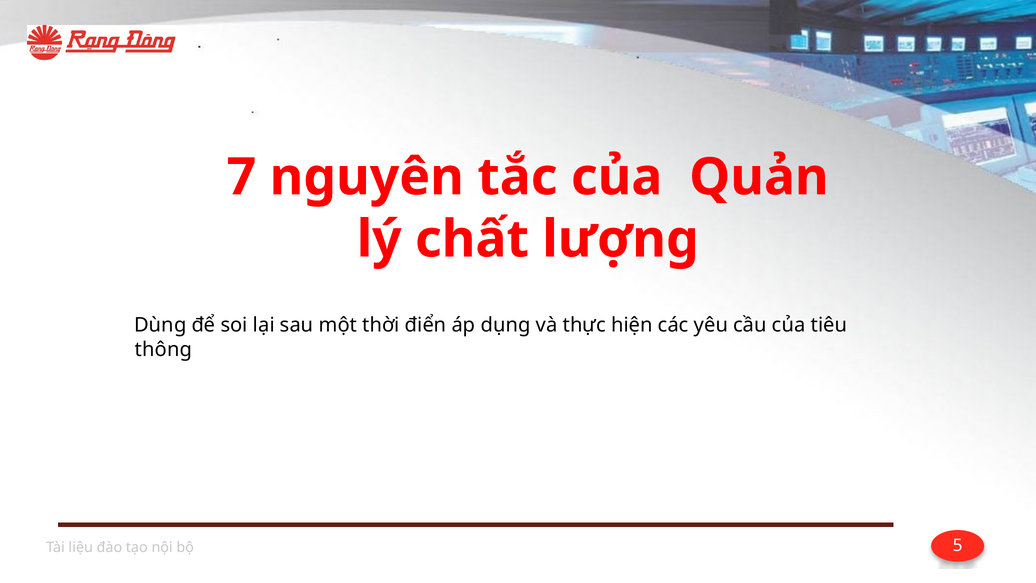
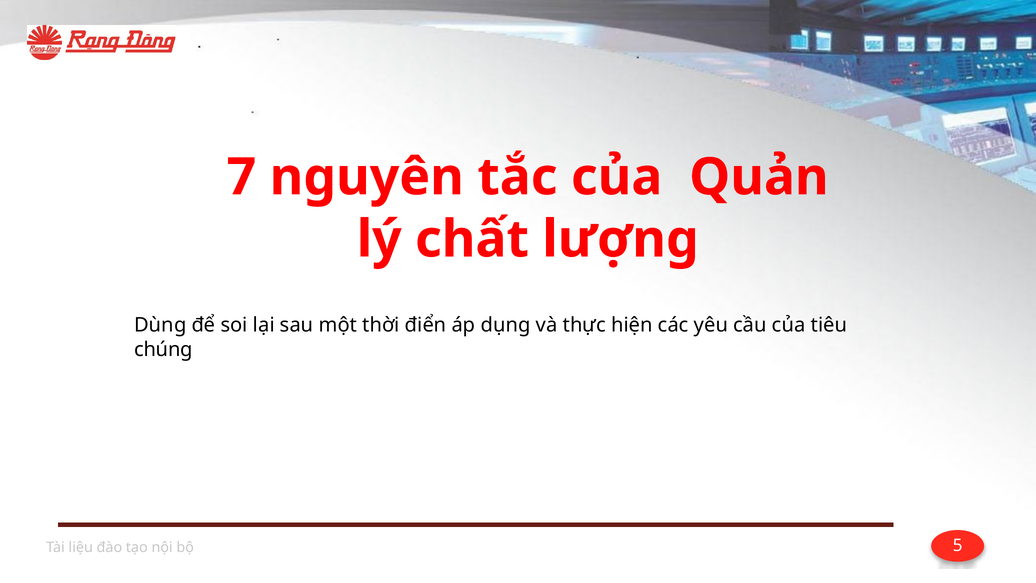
thông: thông -> chúng (164, 349)
